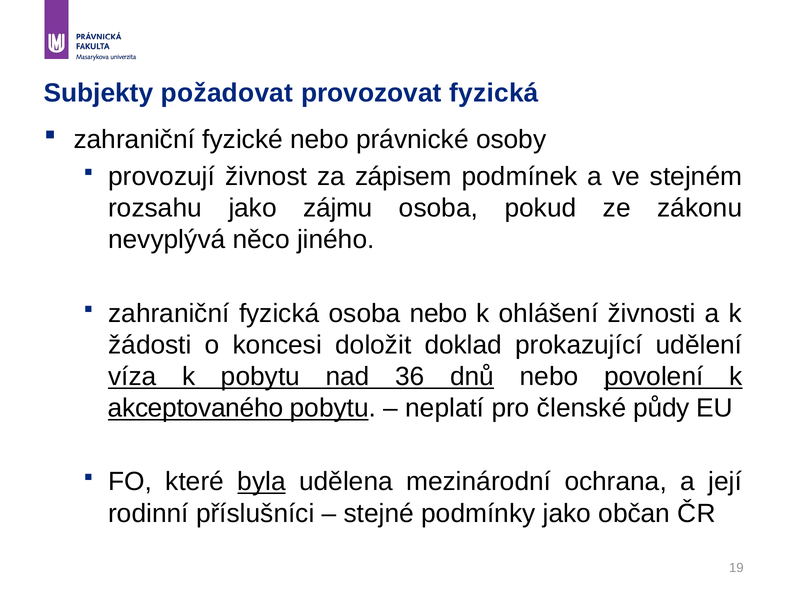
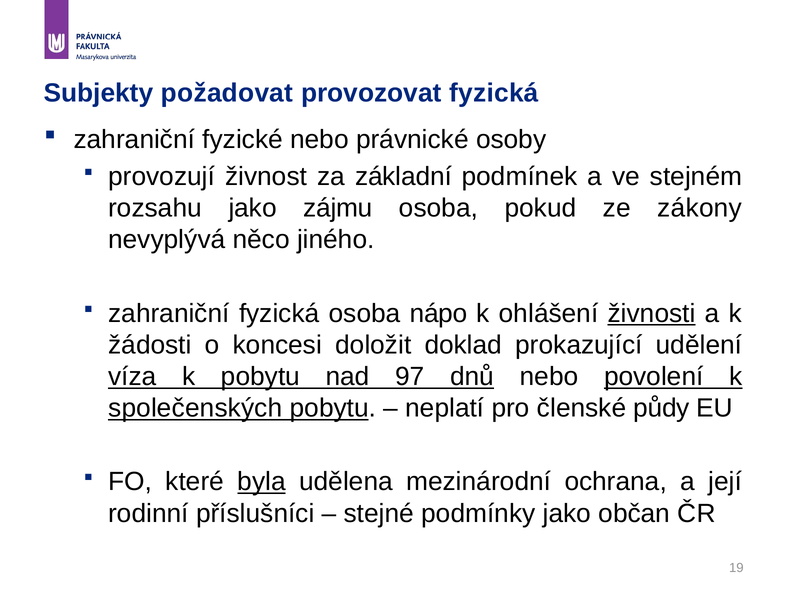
zápisem: zápisem -> základní (403, 177)
zákonu: zákonu -> zákony (700, 208)
osoba nebo: nebo -> nápo (439, 314)
živnosti underline: none -> present (652, 314)
36: 36 -> 97 (410, 377)
akceptovaného: akceptovaného -> společenských (195, 408)
